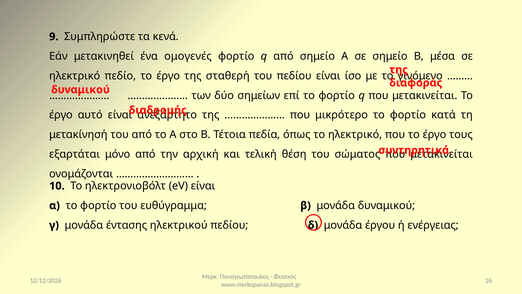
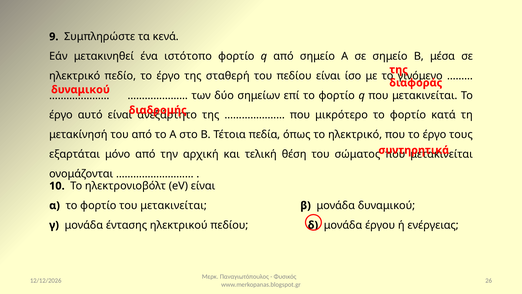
ομογενές: ομογενές -> ιστότοπο (188, 56)
του ευθύγραμμα: ευθύγραμμα -> μετακινείται (174, 205)
